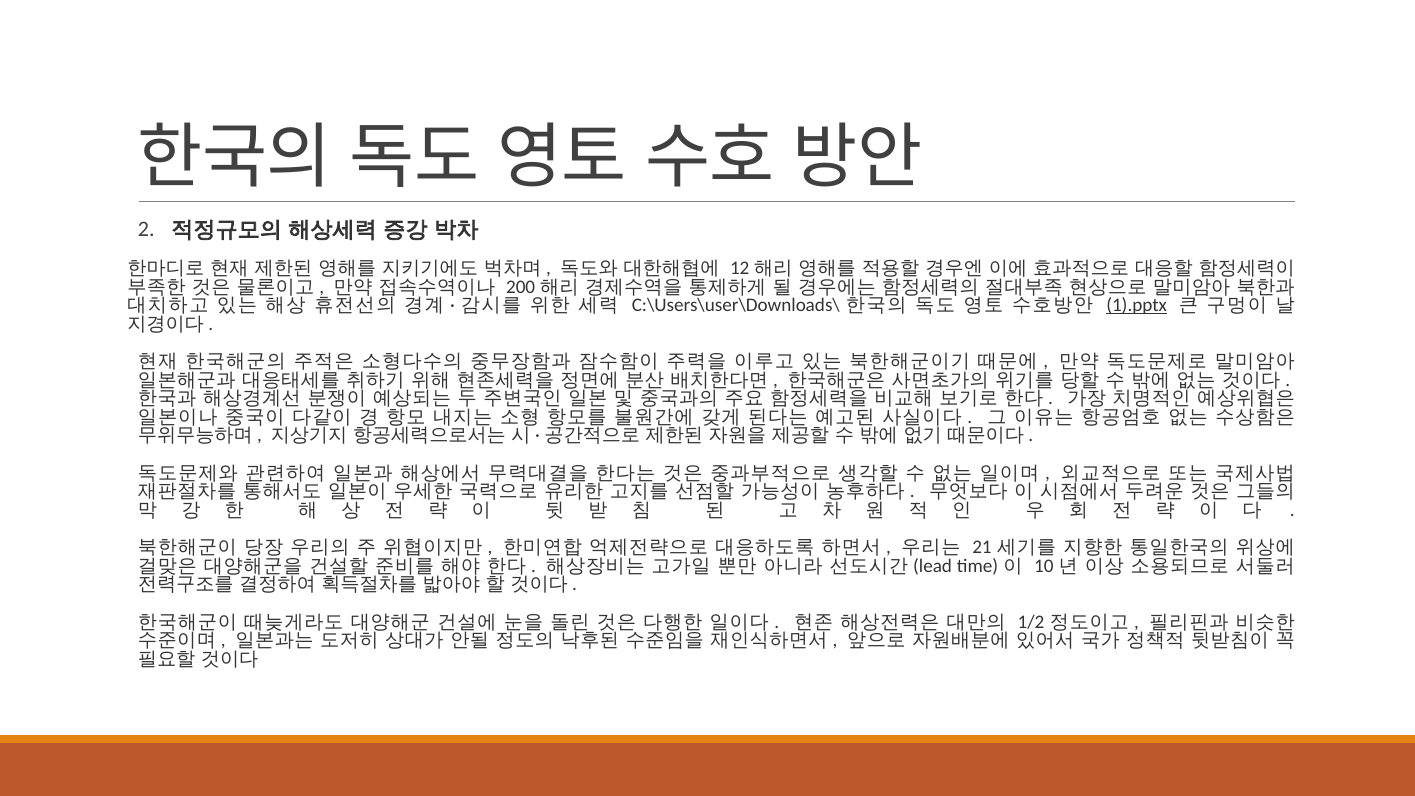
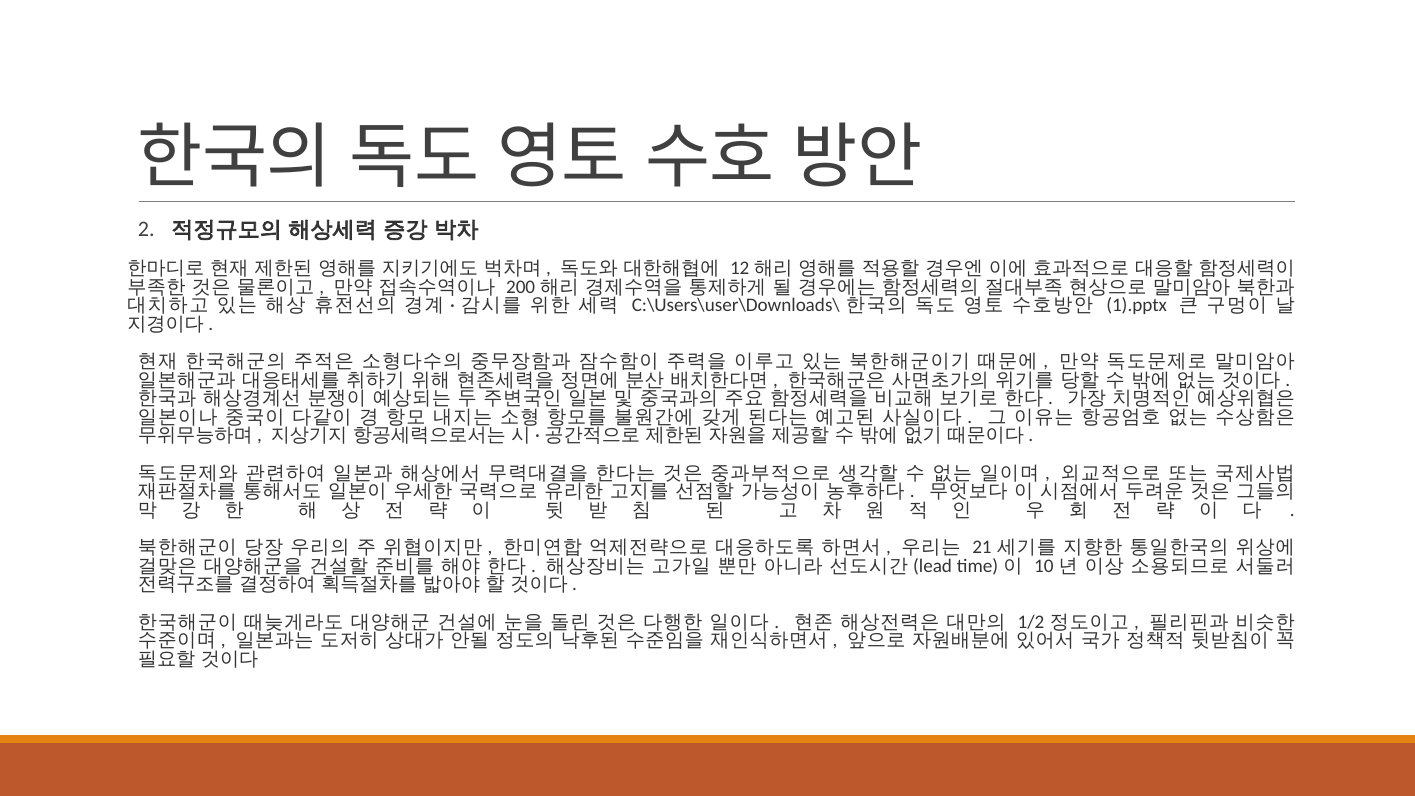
1).pptx underline: present -> none (1137, 305)
